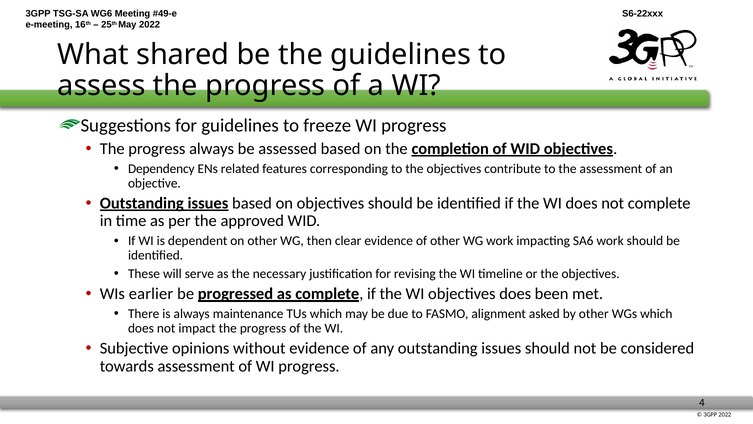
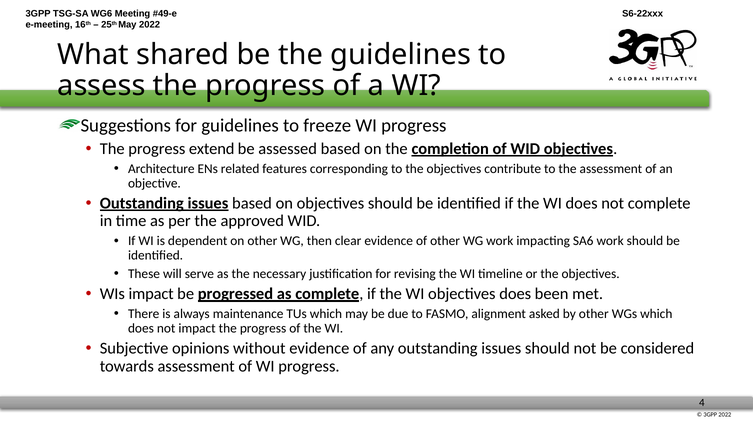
progress always: always -> extend (212, 149)
Dependency: Dependency -> Architecture (161, 169)
WIs earlier: earlier -> impact (151, 294)
